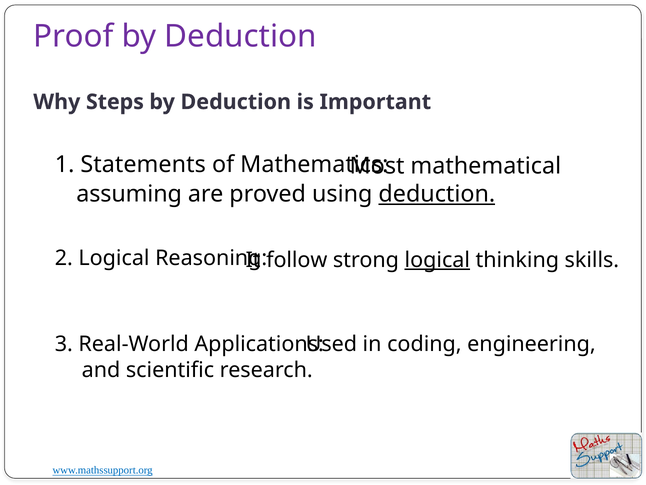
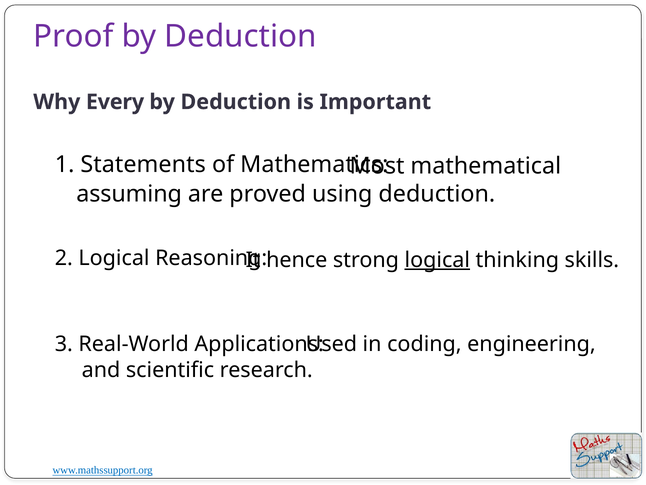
Steps: Steps -> Every (115, 102)
deduction underline: present -> none (437, 194)
follow: follow -> hence (297, 260)
